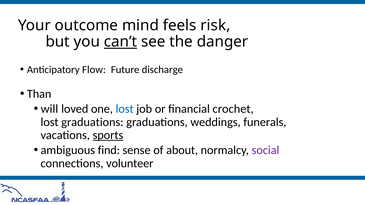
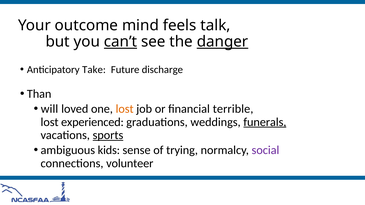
risk: risk -> talk (215, 25)
danger underline: none -> present (222, 42)
Flow: Flow -> Take (94, 70)
lost colour: blue -> orange (125, 109)
crochet: crochet -> terrible (233, 109)
lost graduations: graduations -> experienced (92, 122)
funerals underline: none -> present (265, 122)
find: find -> kids (109, 150)
about: about -> trying (182, 150)
